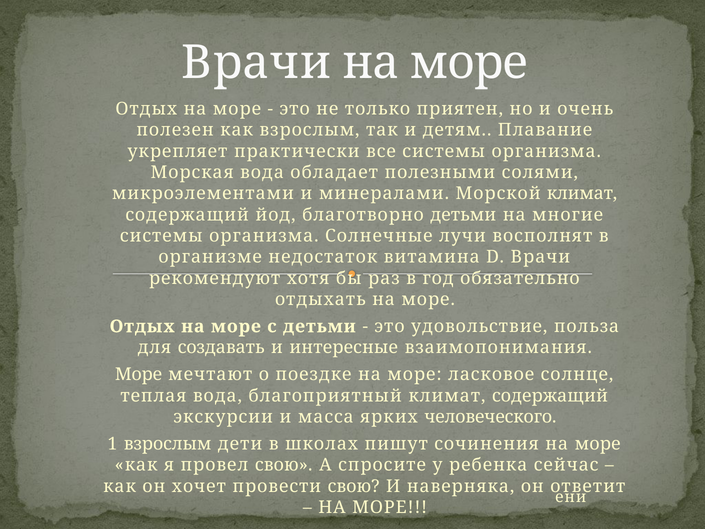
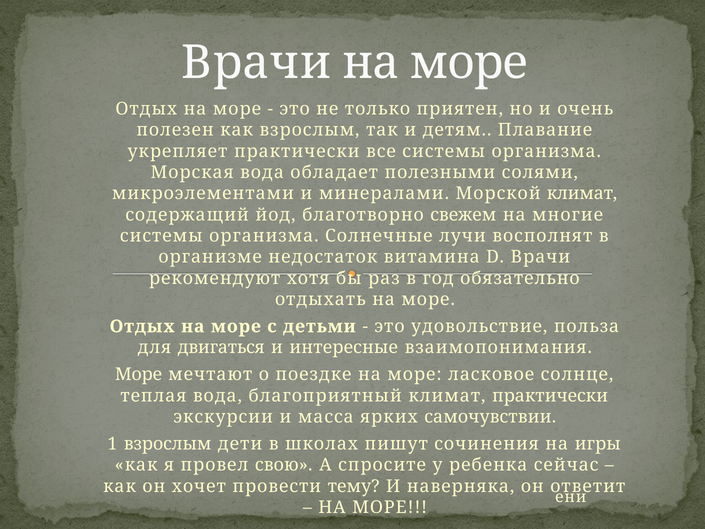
благотворно детьми: детьми -> свежем (463, 215)
создавать: создавать -> двигаться (221, 347)
благоприятный климат содержащий: содержащий -> практически (550, 396)
человеческого: человеческого -> самочувствии (490, 417)
сочинения на море: море -> игры (598, 444)
провести свою: свою -> тему (354, 486)
